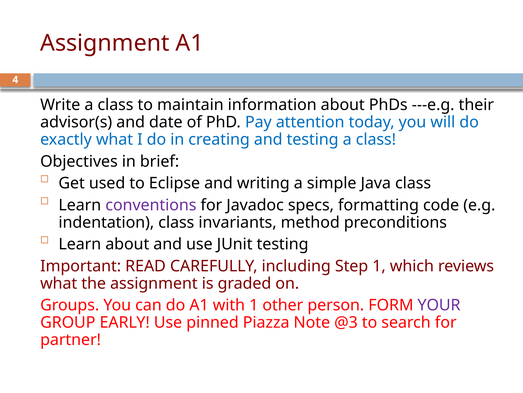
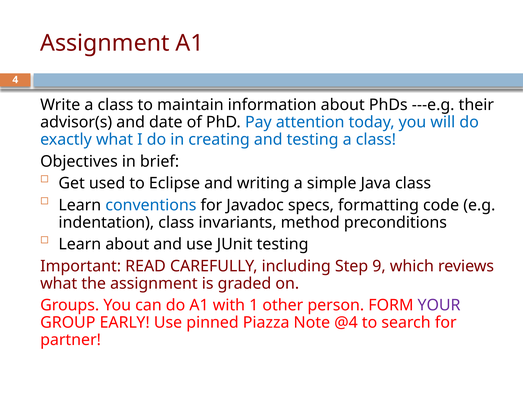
conventions colour: purple -> blue (151, 205)
Step 1: 1 -> 9 (379, 266)
@3: @3 -> @4 (346, 322)
